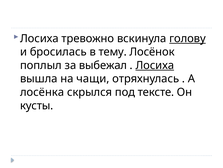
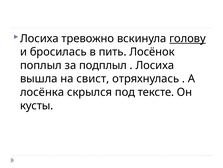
тему: тему -> пить (113, 52)
выбежал: выбежал -> подплыл (103, 65)
Лосиха underline: present -> none (155, 65)
чащи: чащи -> свист (93, 78)
